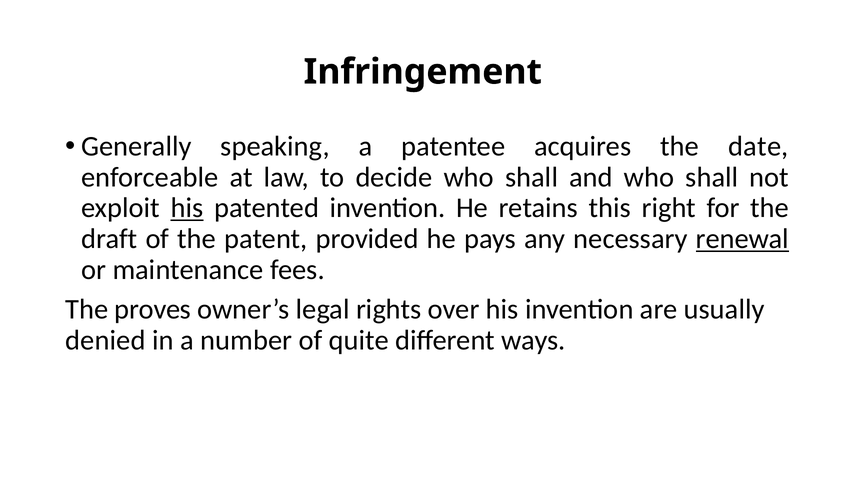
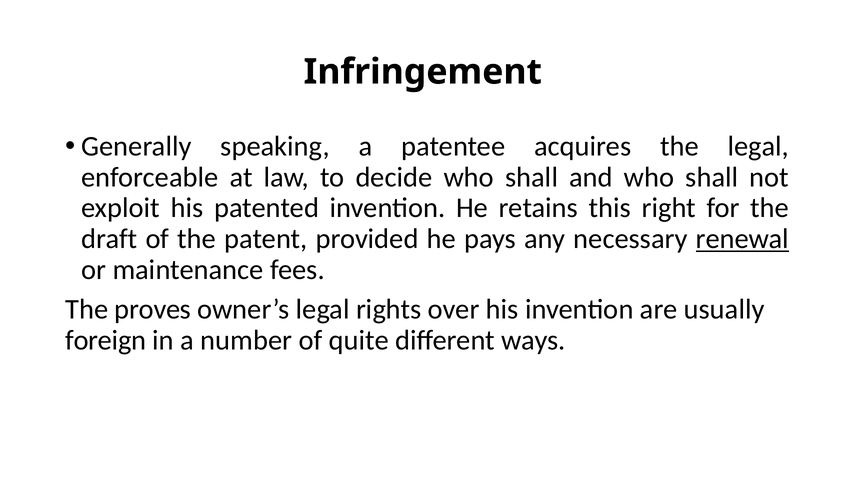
the date: date -> legal (758, 146)
his underline: present -> none (187, 208)
denied: denied -> foreign (106, 340)
